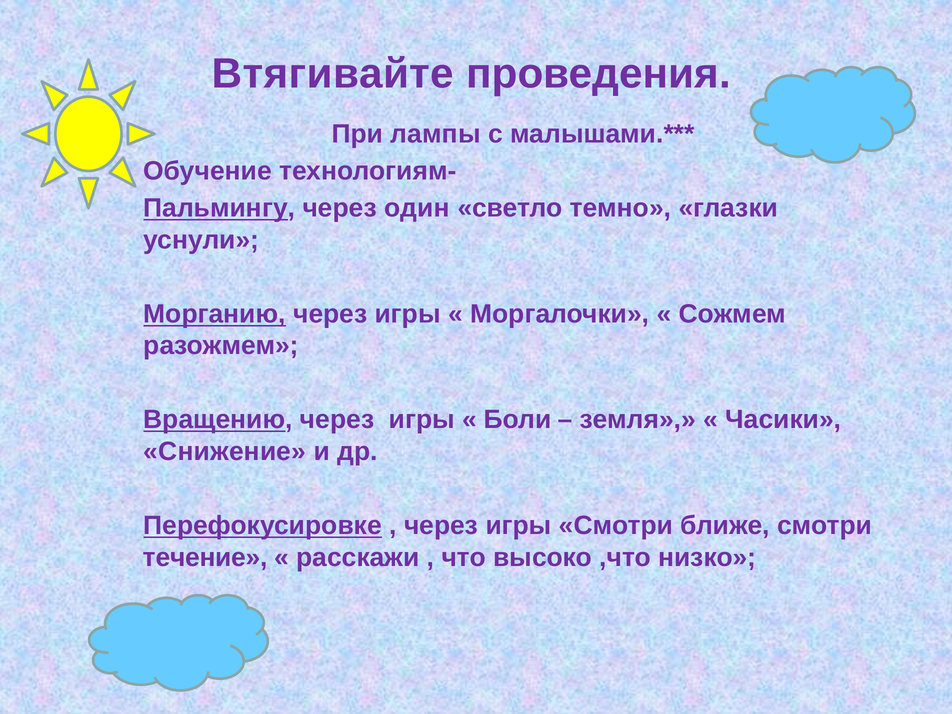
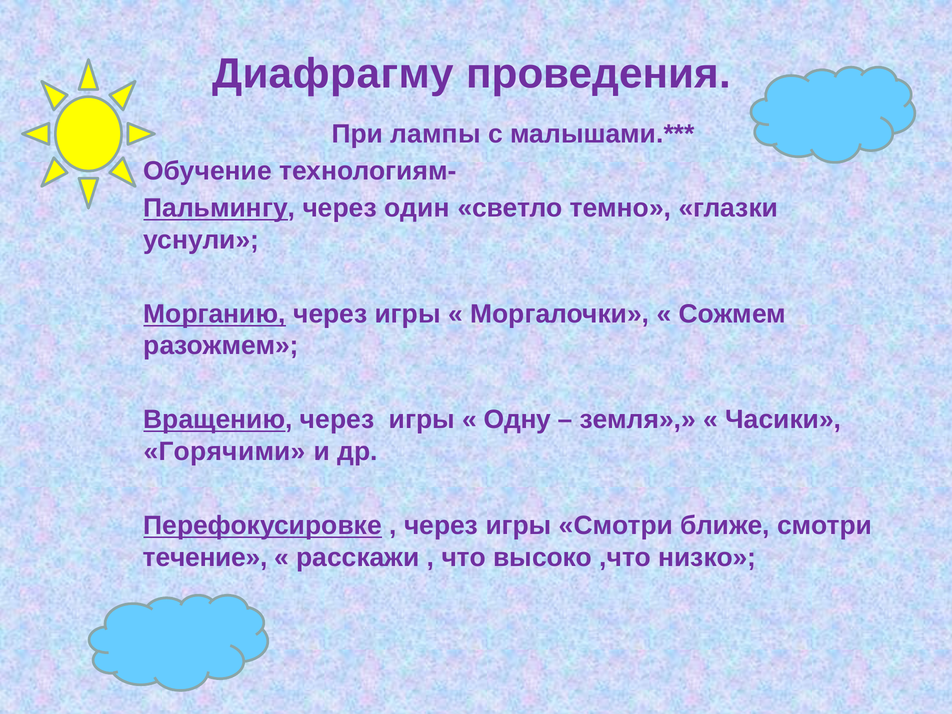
Втягивайте: Втягивайте -> Диафрагму (333, 74)
Боли: Боли -> Одну (518, 420)
Снижение: Снижение -> Горячими (225, 451)
